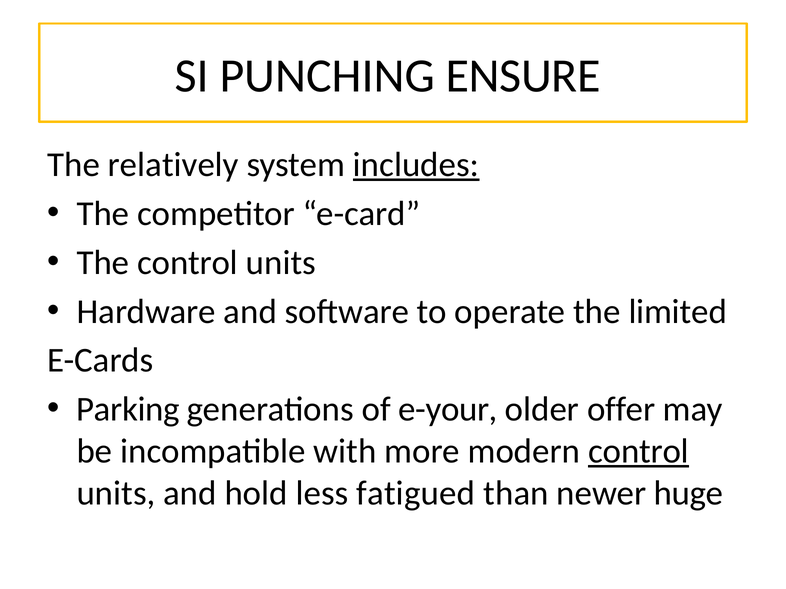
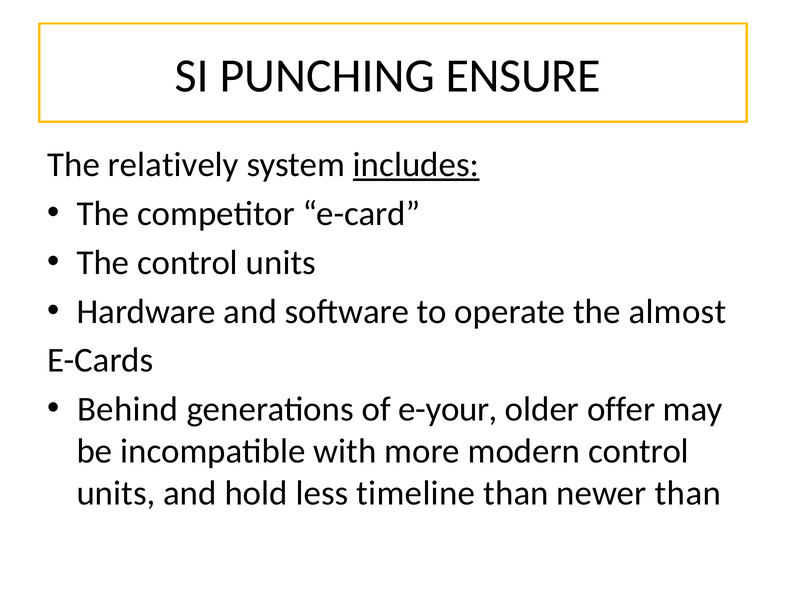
limited: limited -> almost (678, 312)
Parking: Parking -> Behind (128, 410)
control underline: present -> none (639, 452)
fatigued: fatigued -> timeline (416, 494)
newer huge: huge -> than (688, 494)
